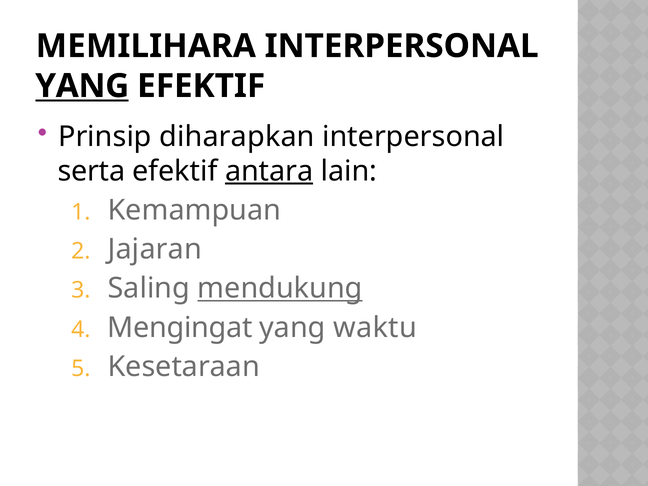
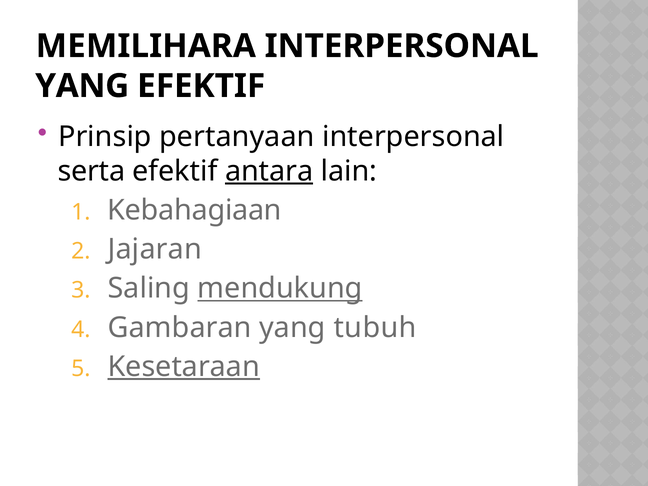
YANG underline: present -> none (82, 86)
diharapkan: diharapkan -> pertanyaan (237, 137)
Kemampuan: Kemampuan -> Kebahagiaan (195, 210)
Mengingat: Mengingat -> Gambaran (180, 328)
waktu: waktu -> tubuh (375, 328)
Kesetaraan underline: none -> present (184, 367)
